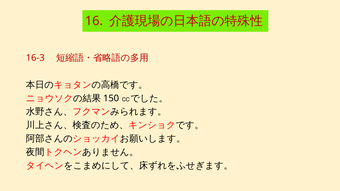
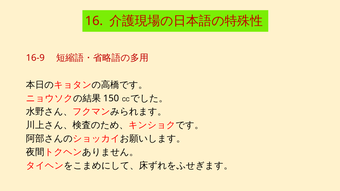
16-3: 16-3 -> 16-9 (35, 58)
